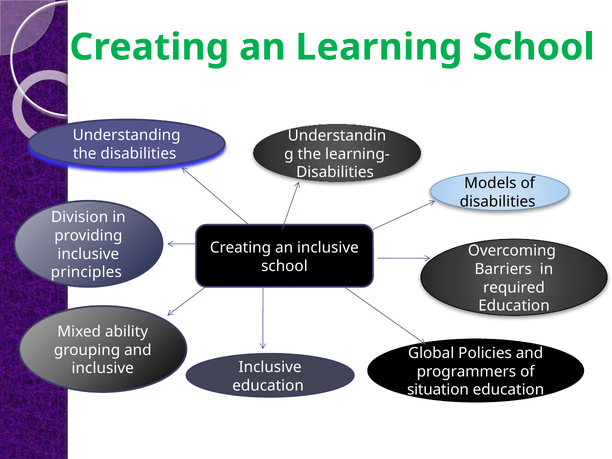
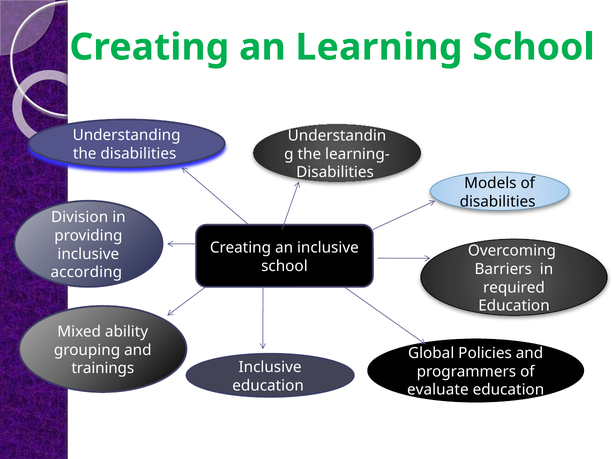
principles: principles -> according (86, 272)
inclusive: inclusive -> trainings (103, 368)
situation: situation -> evaluate (438, 390)
